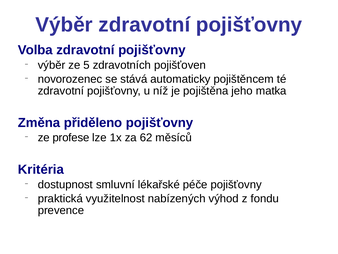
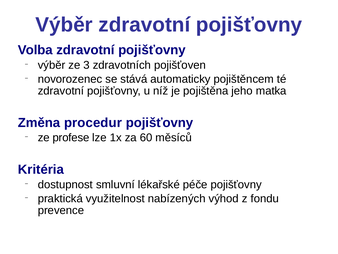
5: 5 -> 3 (87, 65)
přiděleno: přiděleno -> procedur (93, 122)
62: 62 -> 60 (146, 137)
